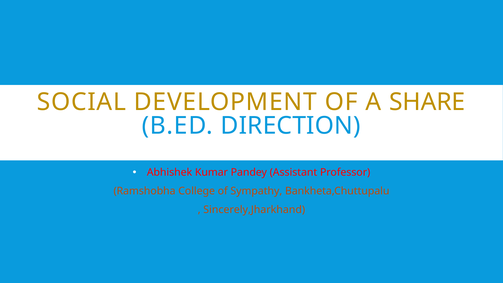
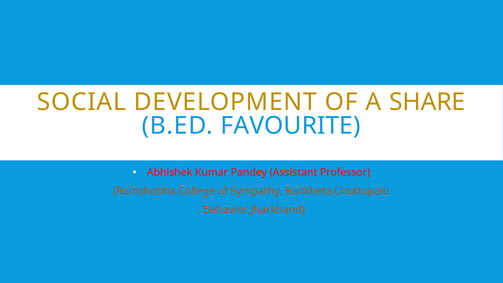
DIRECTION: DIRECTION -> FAVOURITE (291, 126)
Sincerely,Jharkhand: Sincerely,Jharkhand -> Behavior,Jharkhand (254, 210)
